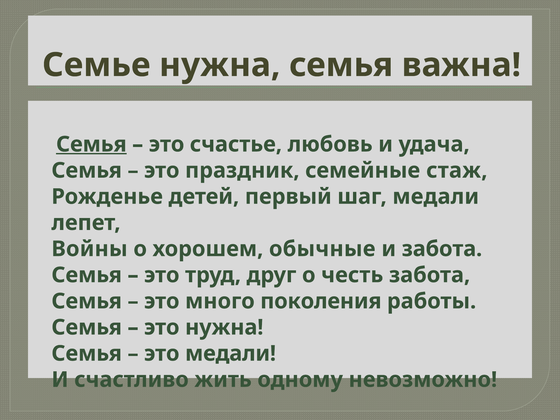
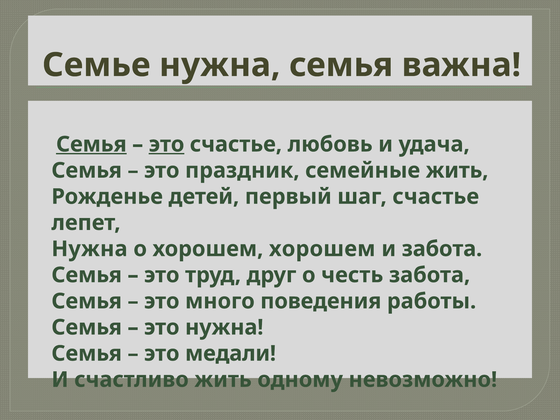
это underline: none -> present (167, 144)
семейные стаж: стаж -> жить (457, 170)
шаг медали: медали -> счастье (436, 197)
Войны: Войны -> Нужна (89, 249)
хорошем обычные: обычные -> хорошем (322, 249)
поколения: поколения -> поведения (321, 301)
